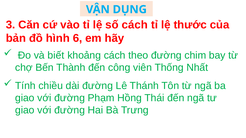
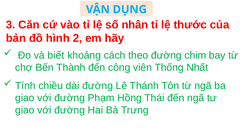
số cách: cách -> nhân (135, 25)
6: 6 -> 2 (78, 38)
